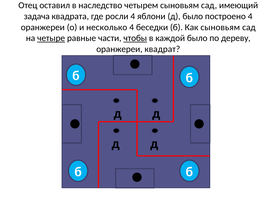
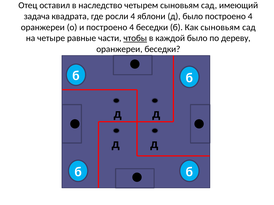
и несколько: несколько -> построено (107, 27)
четыре underline: present -> none (51, 38)
оранжереи квадрат: квадрат -> беседки (162, 49)
